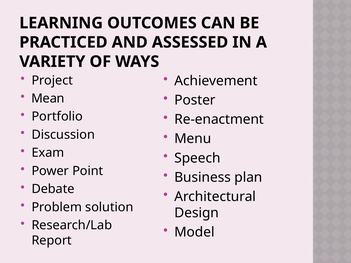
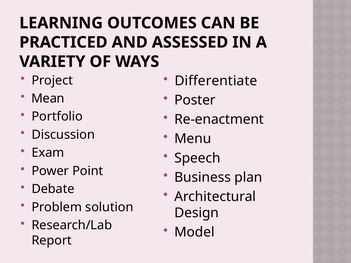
Achievement: Achievement -> Differentiate (216, 81)
